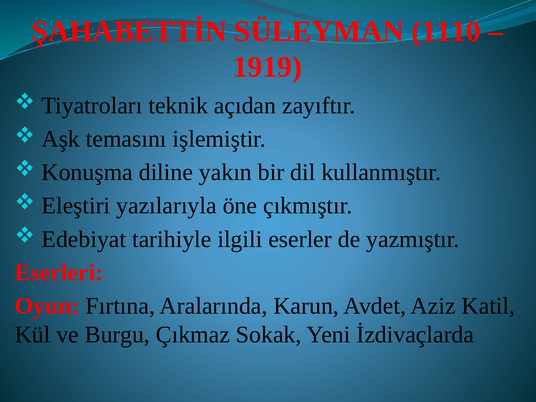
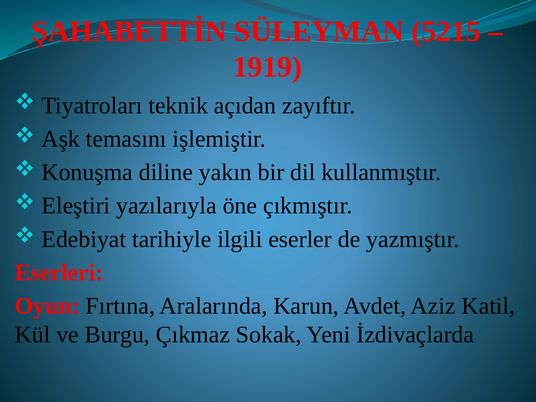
1110: 1110 -> 5215 (446, 31)
